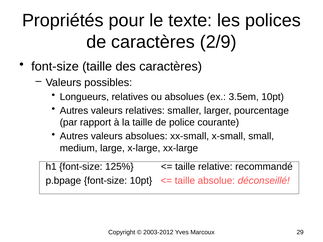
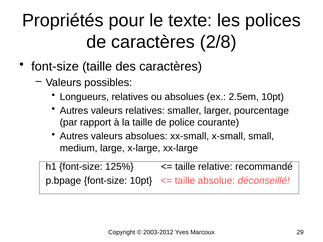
2/9: 2/9 -> 2/8 (218, 42)
3.5em: 3.5em -> 2.5em (244, 97)
